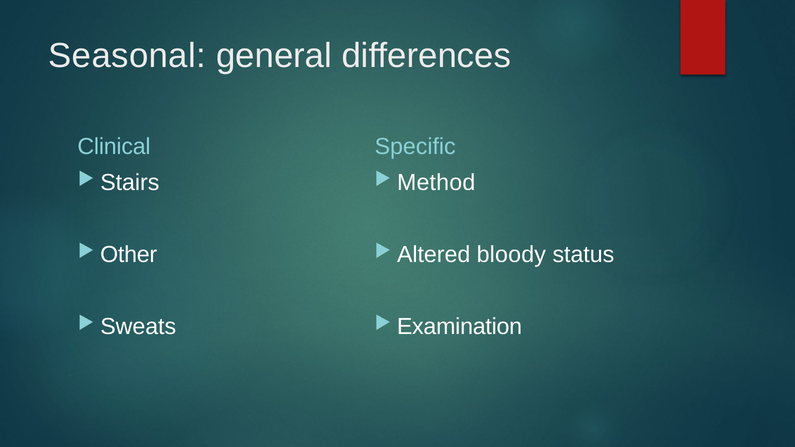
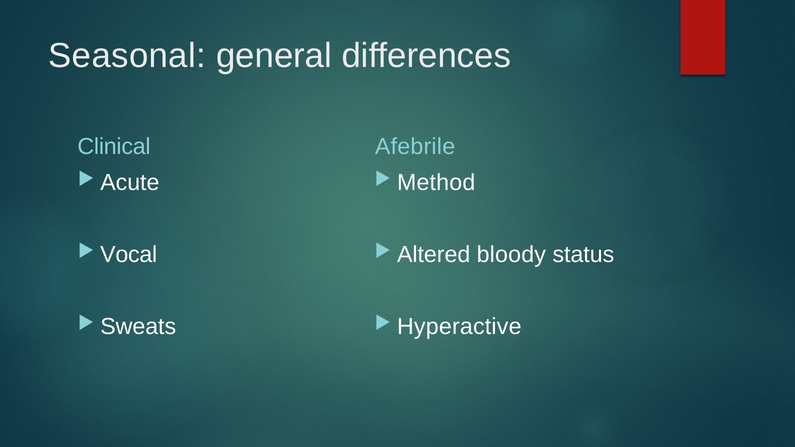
Specific: Specific -> Afebrile (415, 147)
Stairs: Stairs -> Acute (130, 182)
Other: Other -> Vocal (129, 255)
Examination: Examination -> Hyperactive (459, 327)
